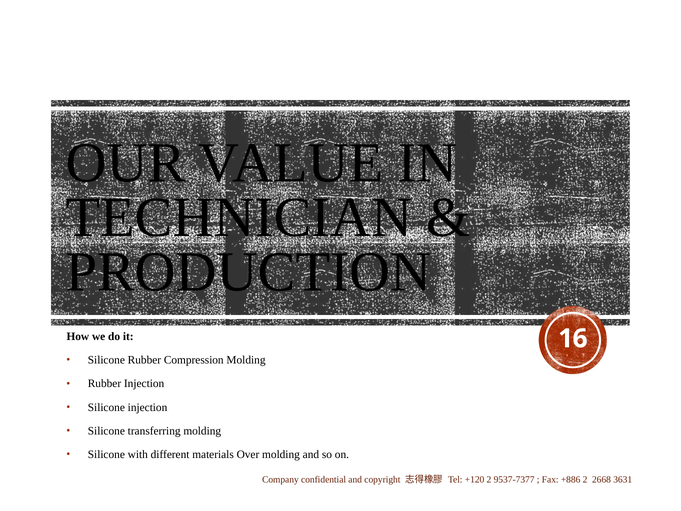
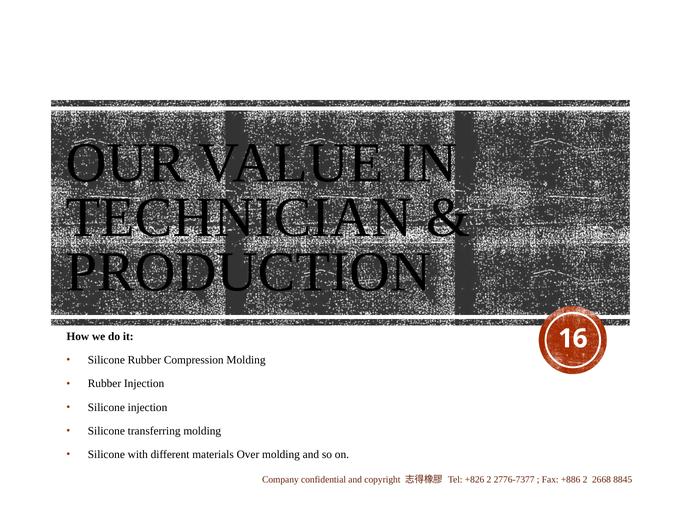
+120: +120 -> +826 (475, 480)
9537-7377: 9537-7377 -> 2776-7377 (514, 480)
3631: 3631 -> 8845 (623, 480)
